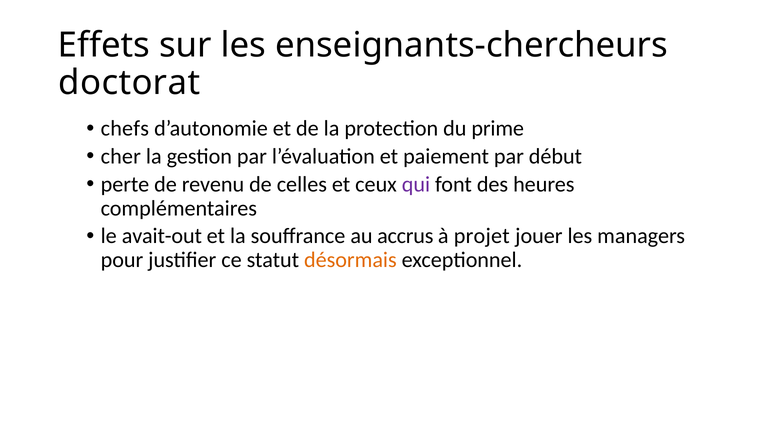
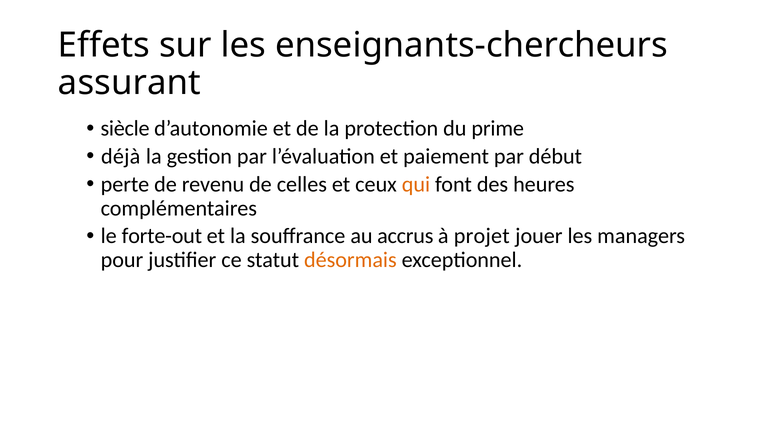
doctorat: doctorat -> assurant (129, 83)
chefs: chefs -> siècle (125, 128)
cher: cher -> déjà (121, 156)
qui colour: purple -> orange (416, 184)
avait-out: avait-out -> forte-out (162, 236)
